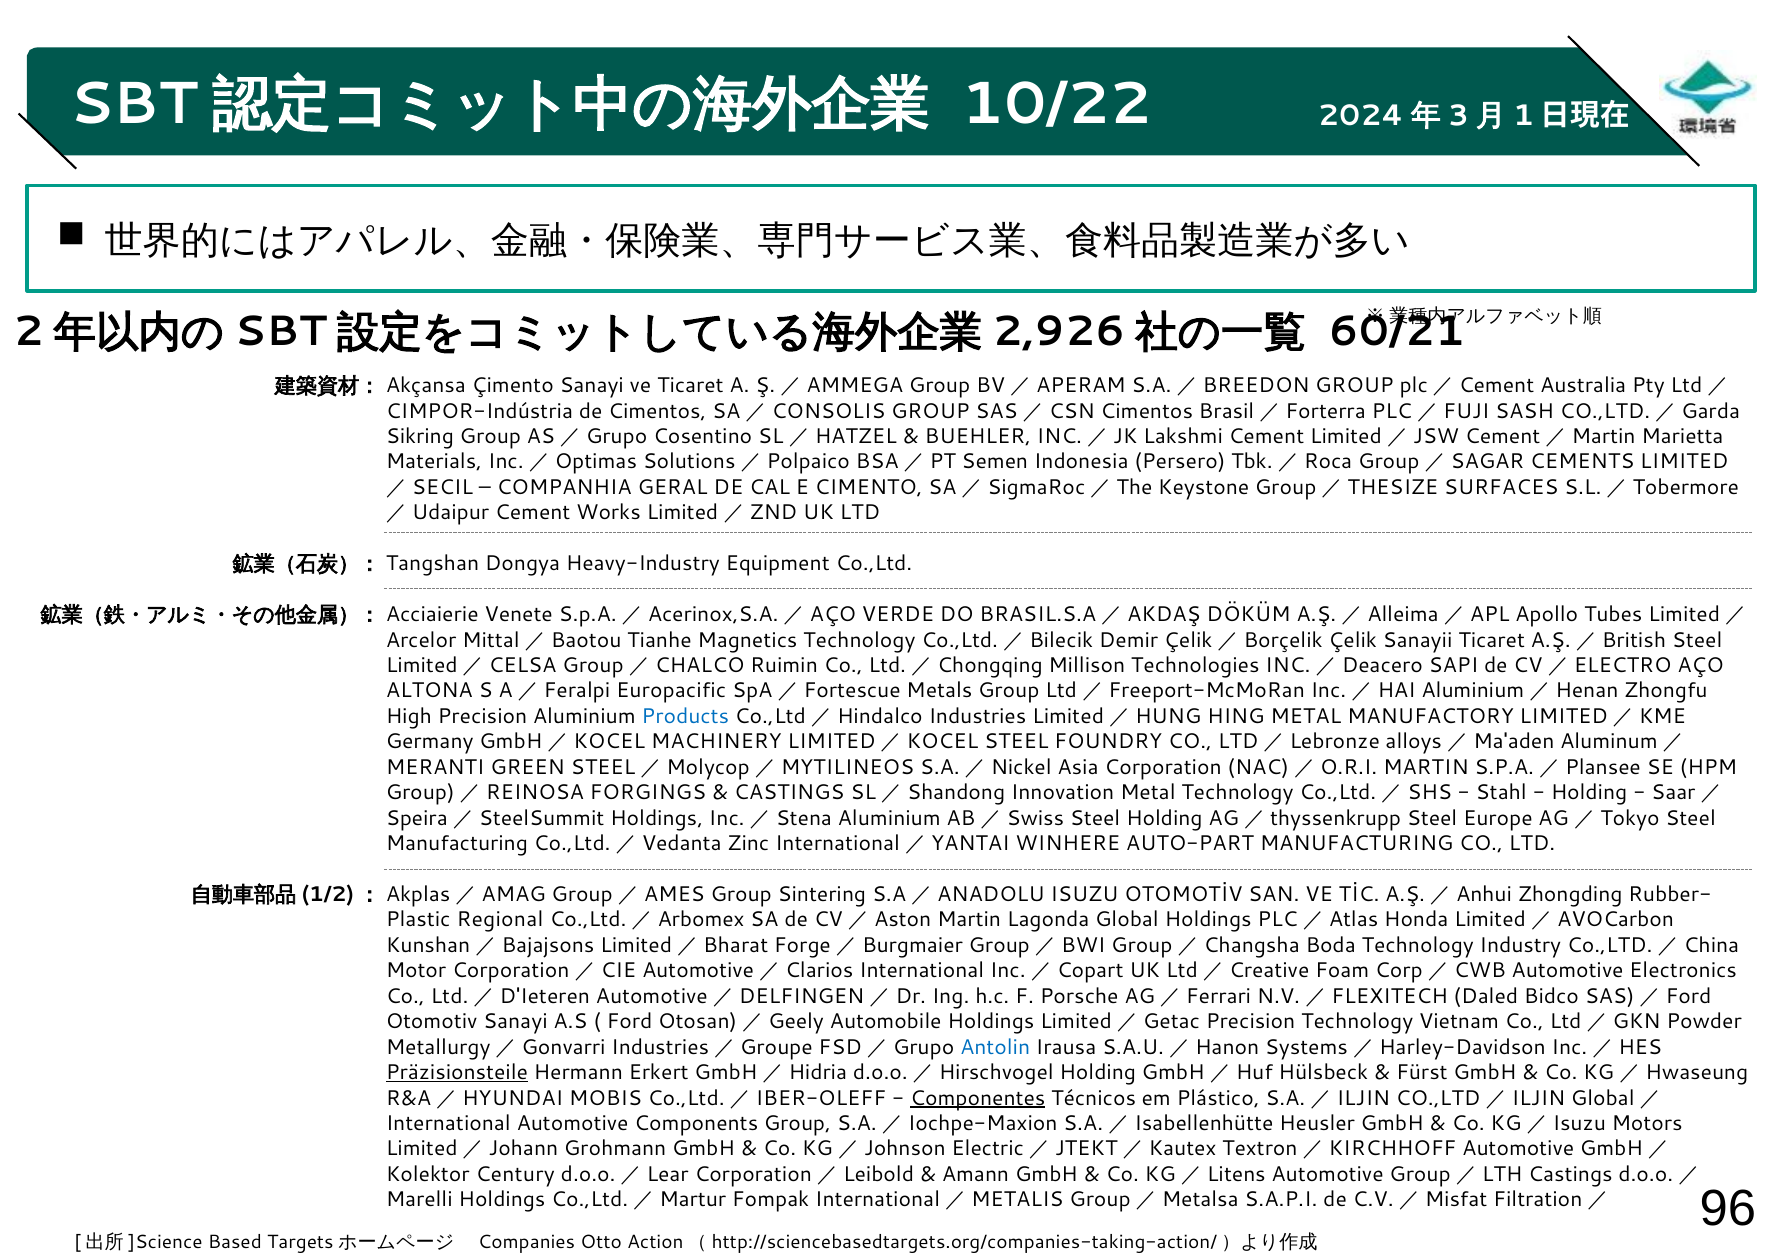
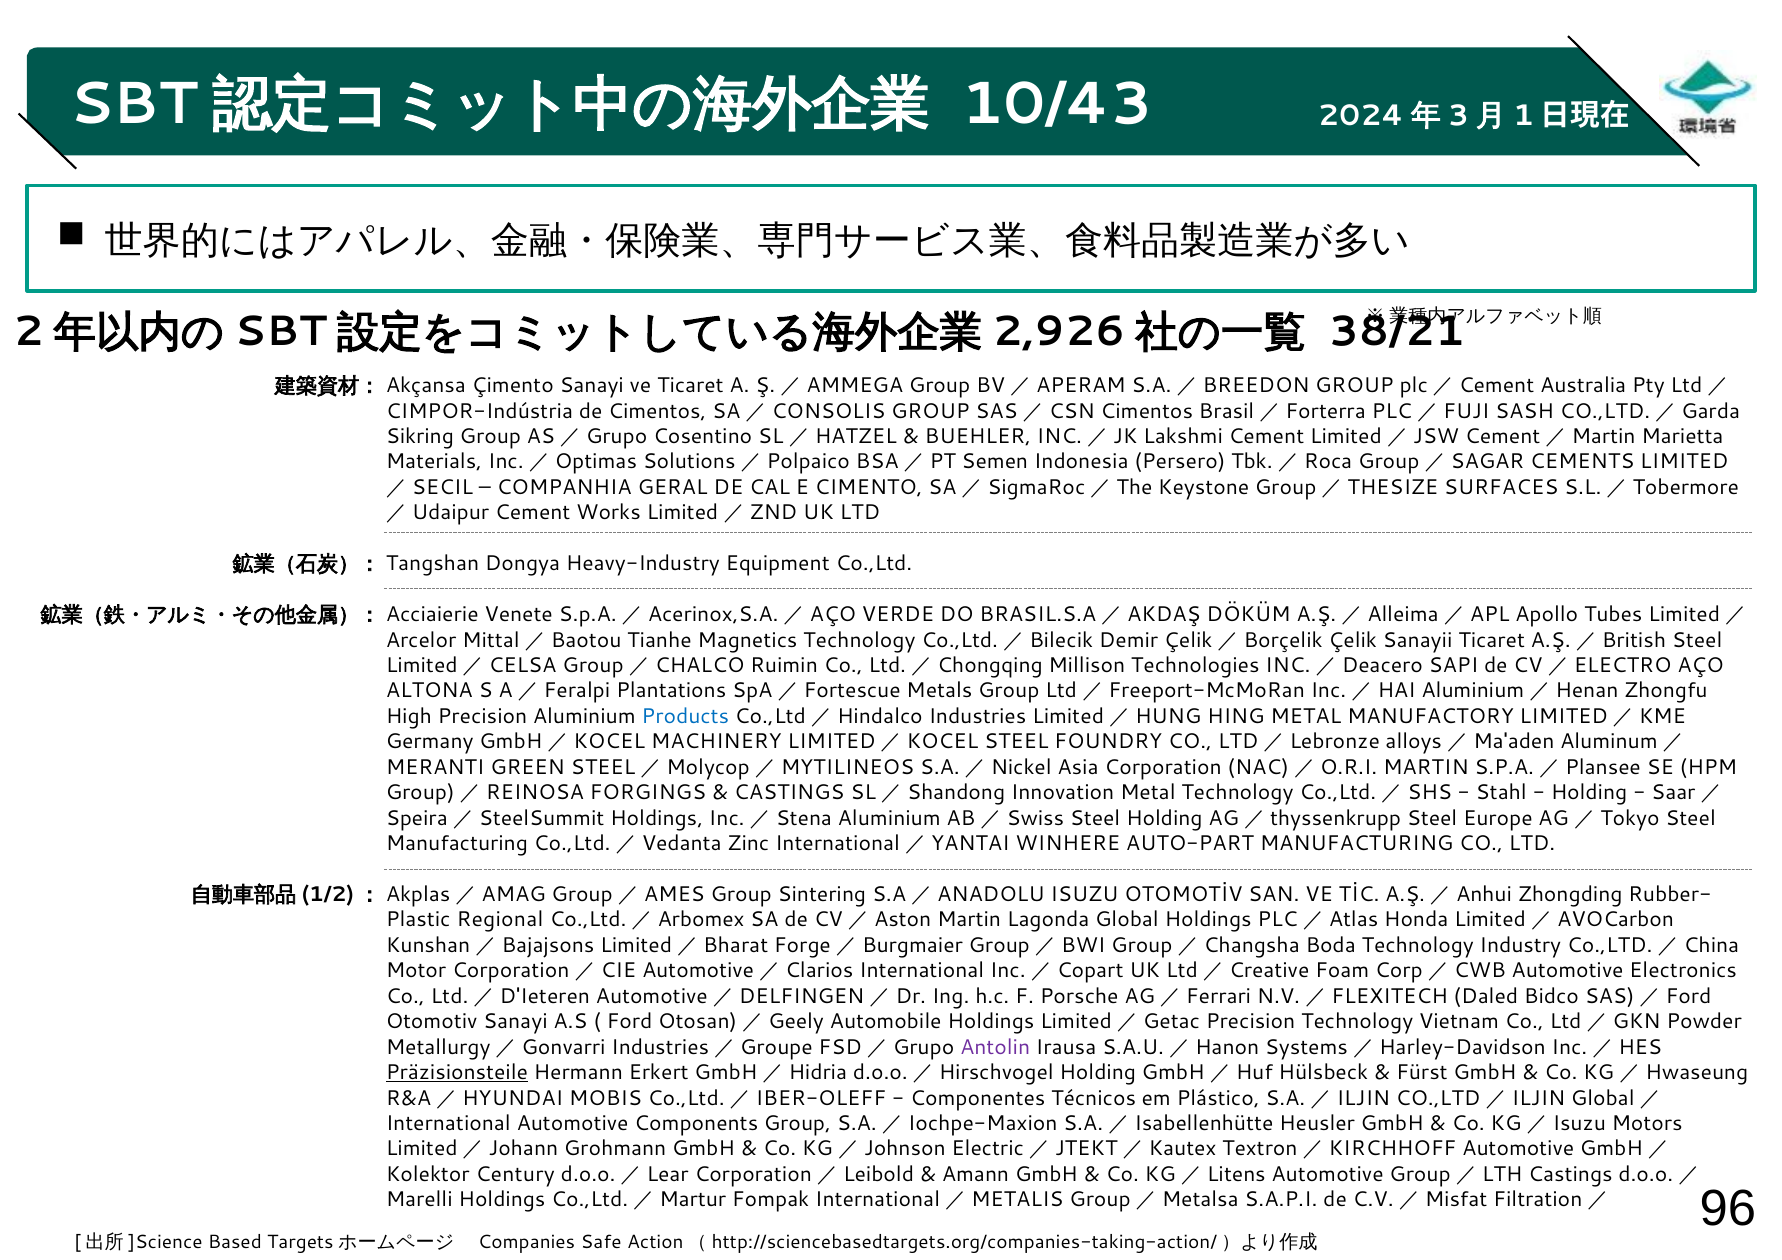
10/22: 10/22 -> 10/43 (1057, 104)
60/21: 60/21 -> 38/21 (1397, 332)
Europacific: Europacific -> Plantations (671, 691)
Antolin colour: blue -> purple (995, 1047)
Componentes underline: present -> none (978, 1098)
Otto: Otto -> Safe (601, 1242)
